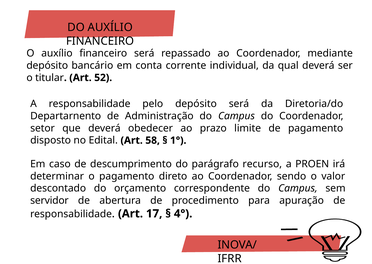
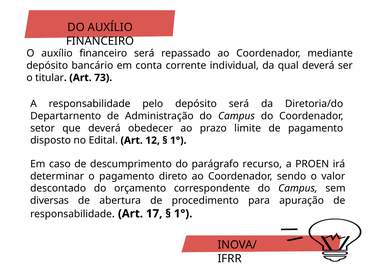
52: 52 -> 73 (103, 78)
58: 58 -> 12 (153, 140)
servidor: servidor -> diversas (49, 200)
4°: 4° -> 1° (183, 214)
